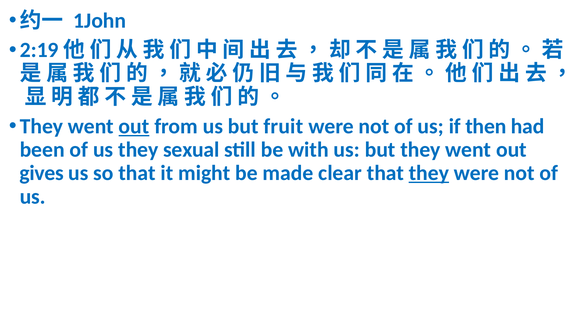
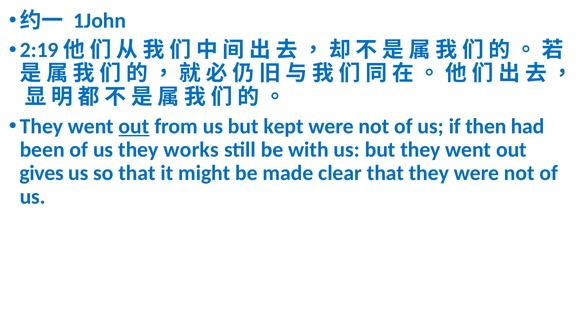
fruit: fruit -> kept (284, 126)
sexual: sexual -> works (191, 150)
they underline: present -> none (429, 173)
